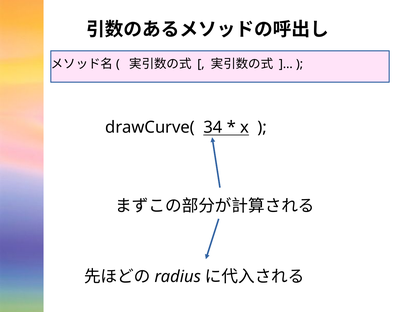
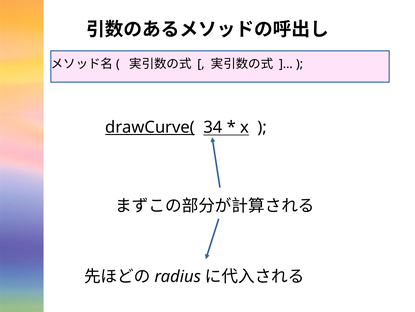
drawCurve( underline: none -> present (150, 127)
